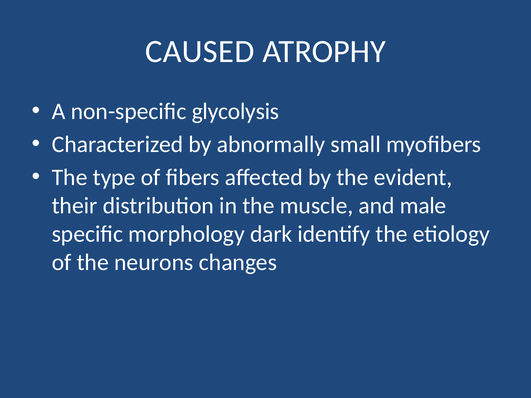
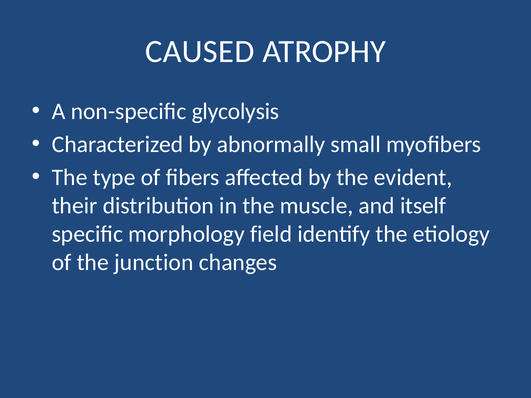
male: male -> itself (423, 206)
dark: dark -> field (271, 234)
neurons: neurons -> junction (154, 263)
